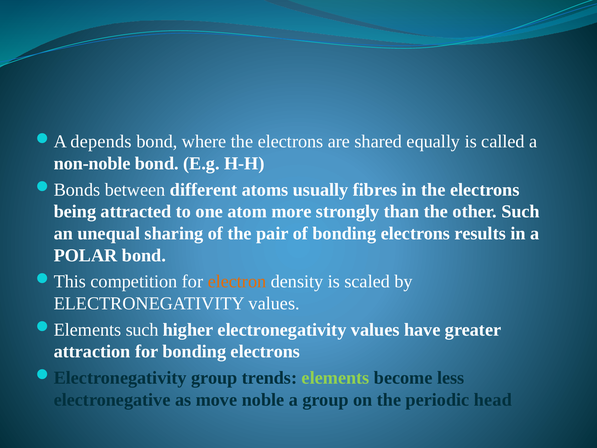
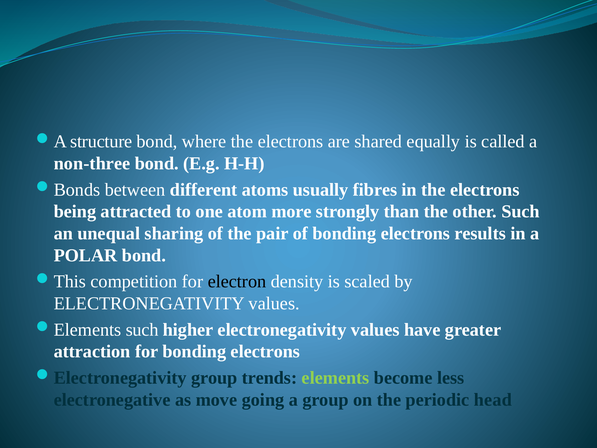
depends: depends -> structure (101, 142)
non-noble: non-noble -> non-three (92, 163)
electron colour: orange -> black (237, 281)
noble: noble -> going (263, 399)
